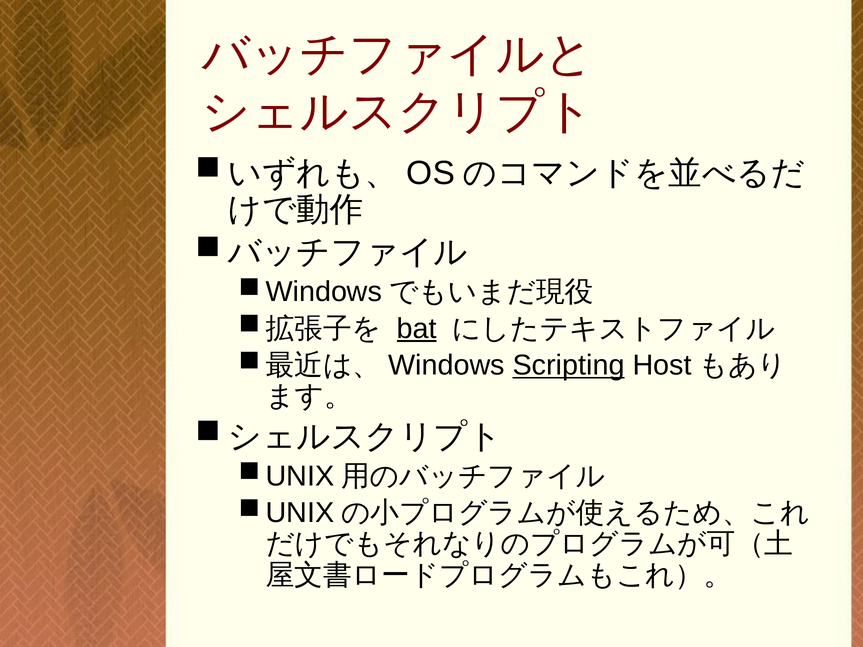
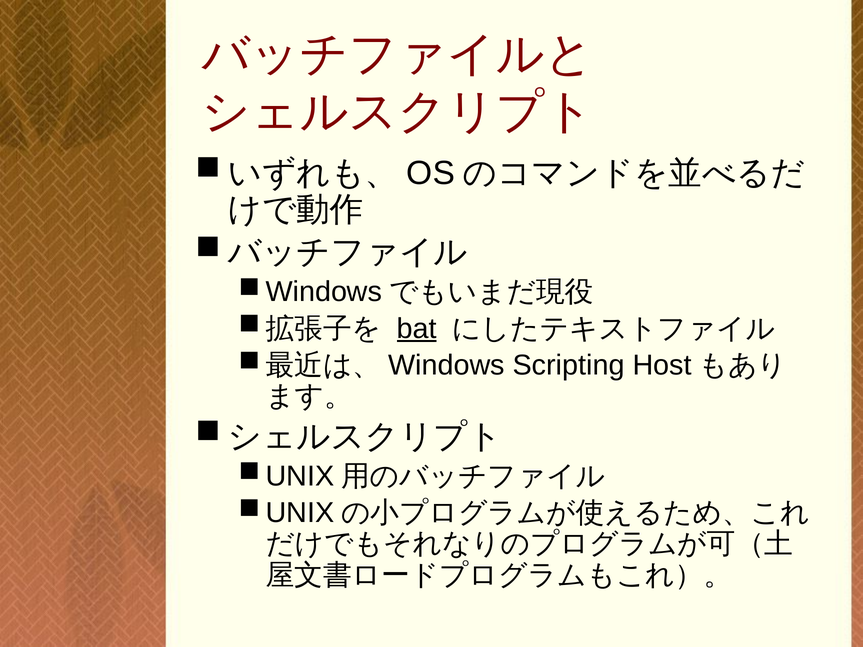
Scripting underline: present -> none (569, 366)
